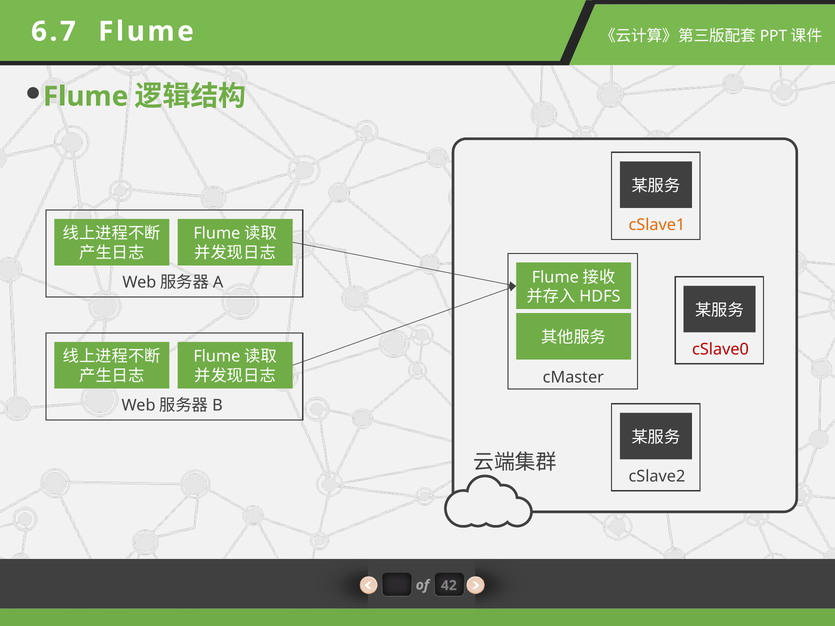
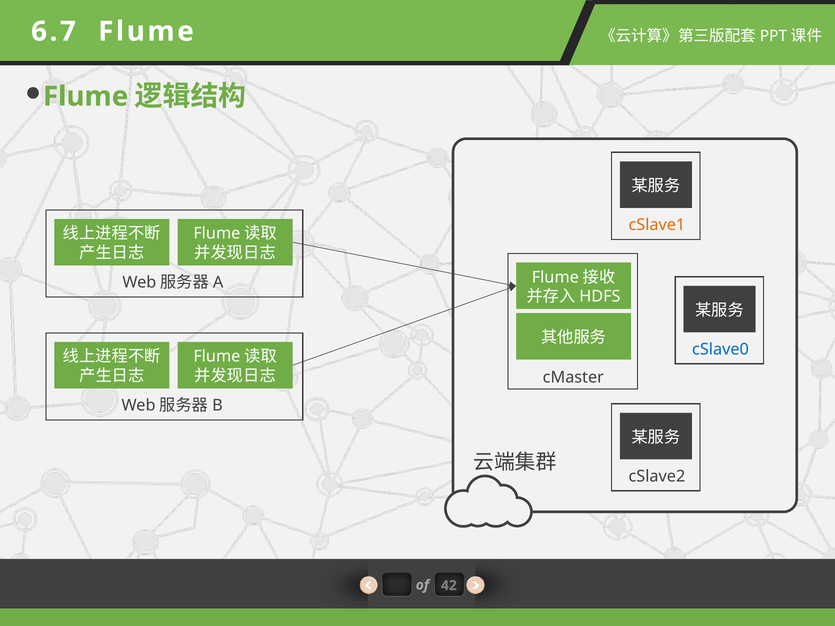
cSlave0 colour: red -> blue (720, 349)
